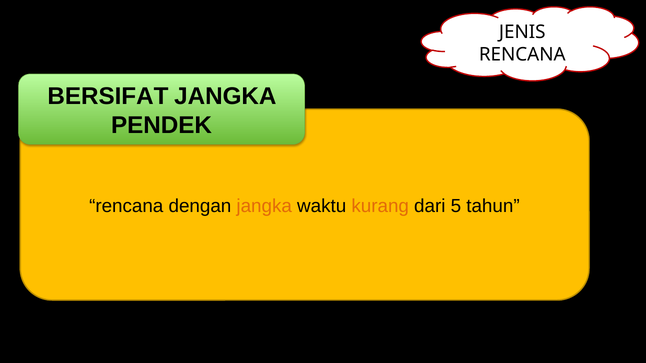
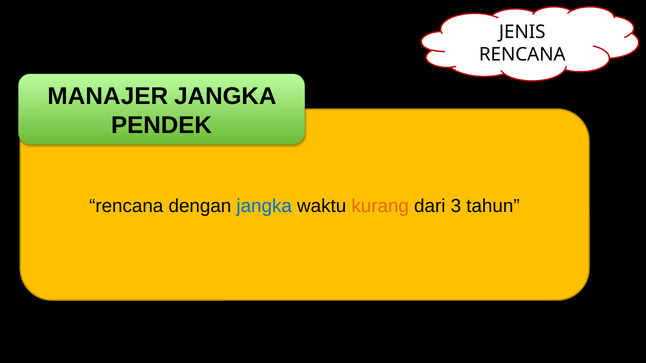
BERSIFAT: BERSIFAT -> MANAJER (108, 96)
jangka colour: orange -> blue (264, 206)
5: 5 -> 3 (456, 206)
